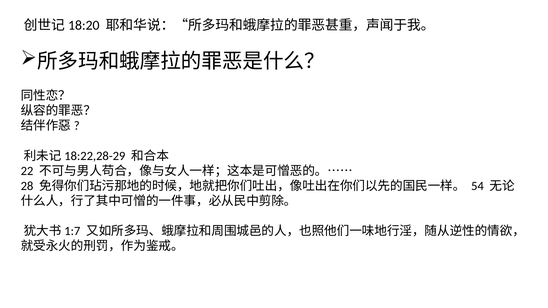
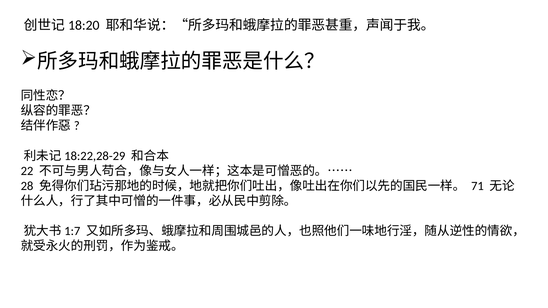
54: 54 -> 71 (477, 186)
